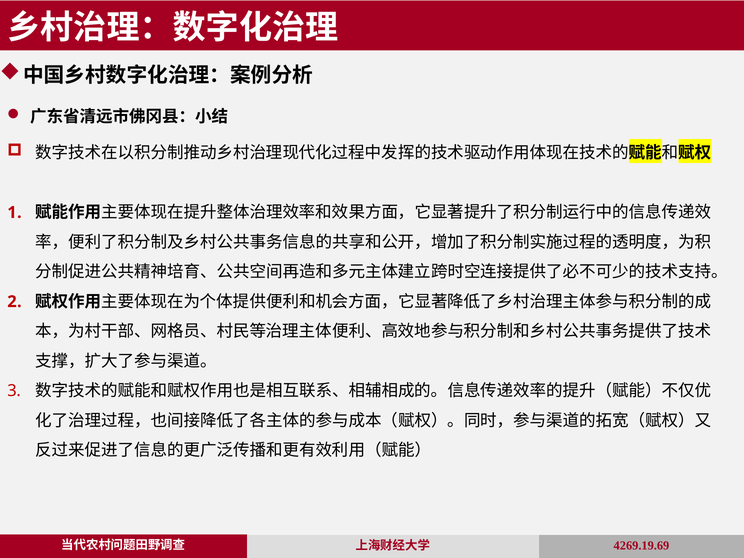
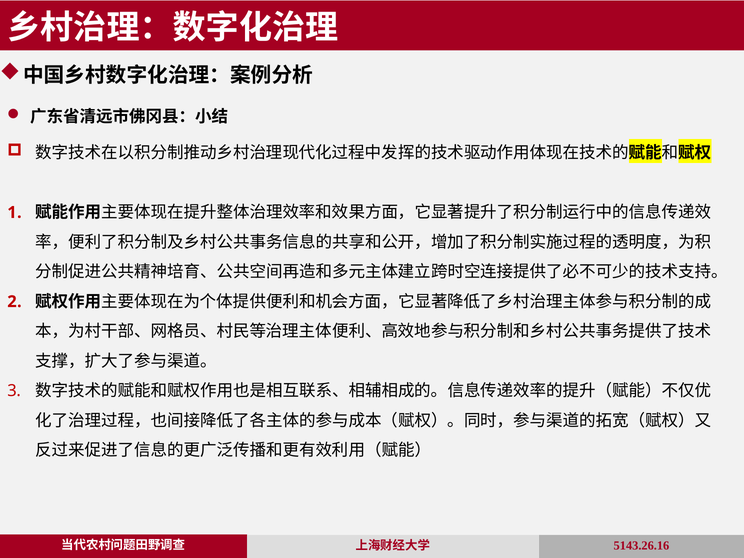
4269.19.69: 4269.19.69 -> 5143.26.16 (641, 545)
